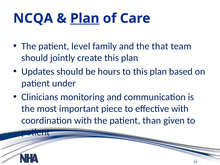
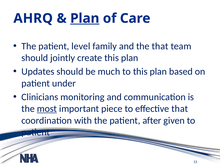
NCQA: NCQA -> AHRQ (33, 18)
hours: hours -> much (109, 72)
most underline: none -> present (47, 109)
effective with: with -> that (180, 109)
than: than -> after (152, 120)
